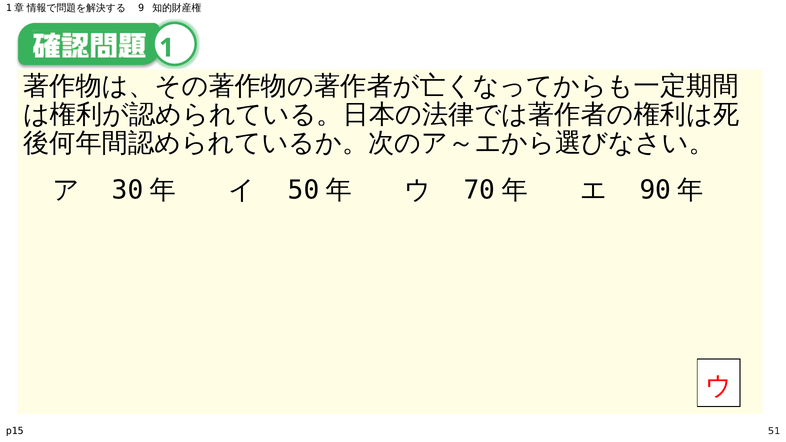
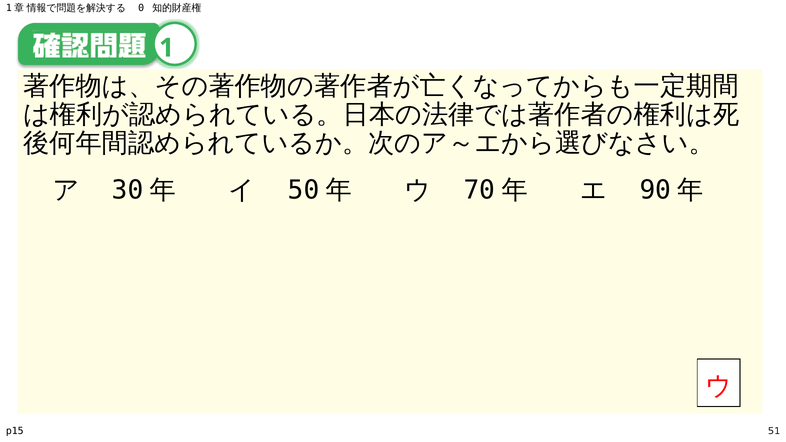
9: 9 -> 0 (141, 8)
